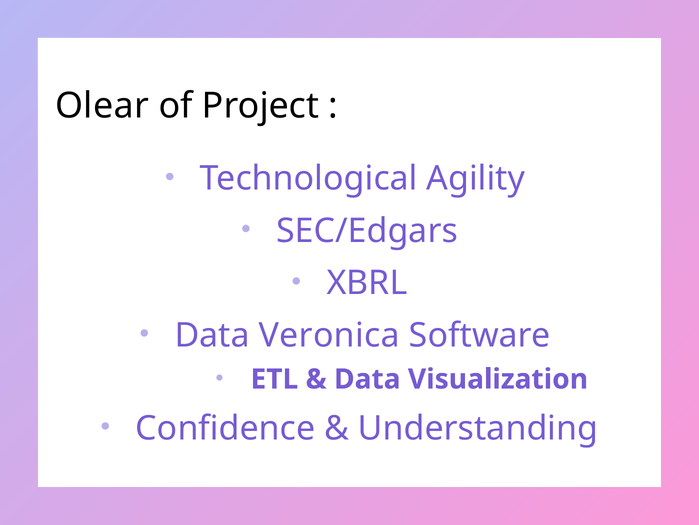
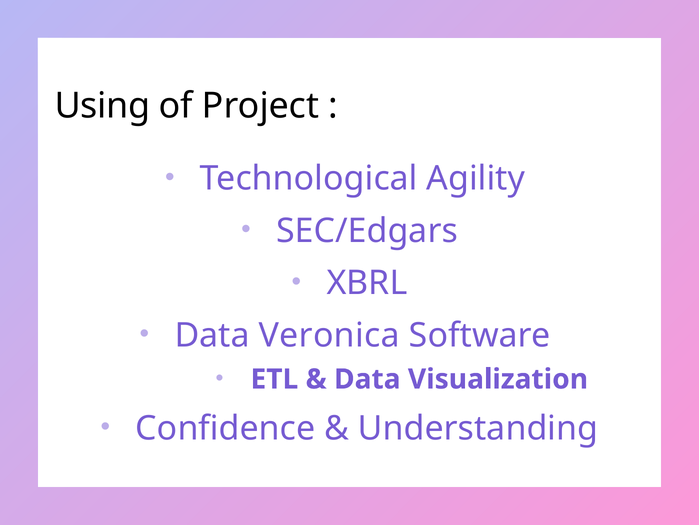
Olear: Olear -> Using (102, 106)
